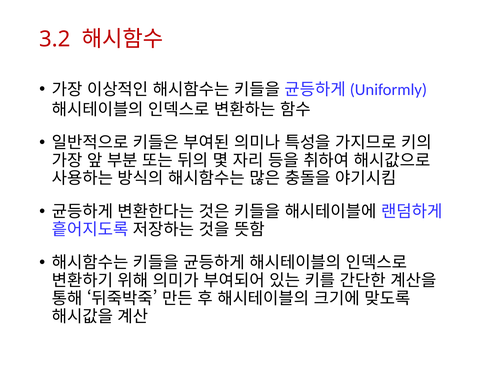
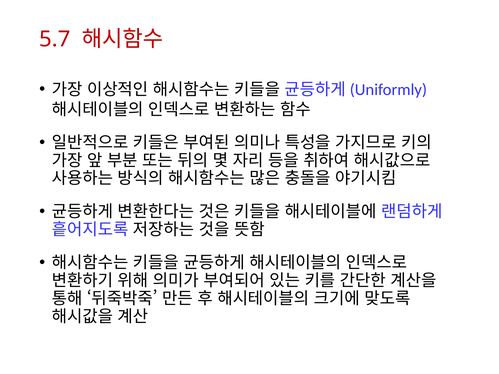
3.2: 3.2 -> 5.7 (55, 39)
